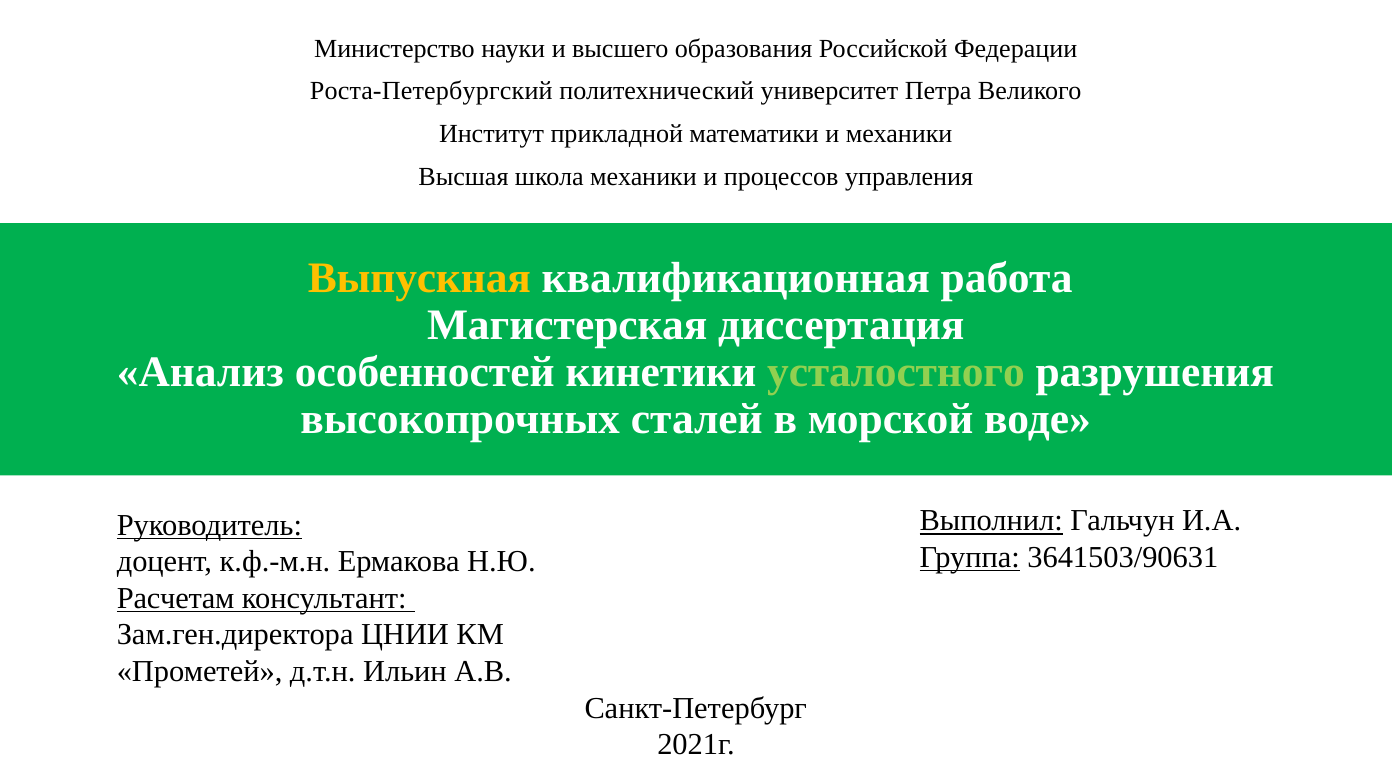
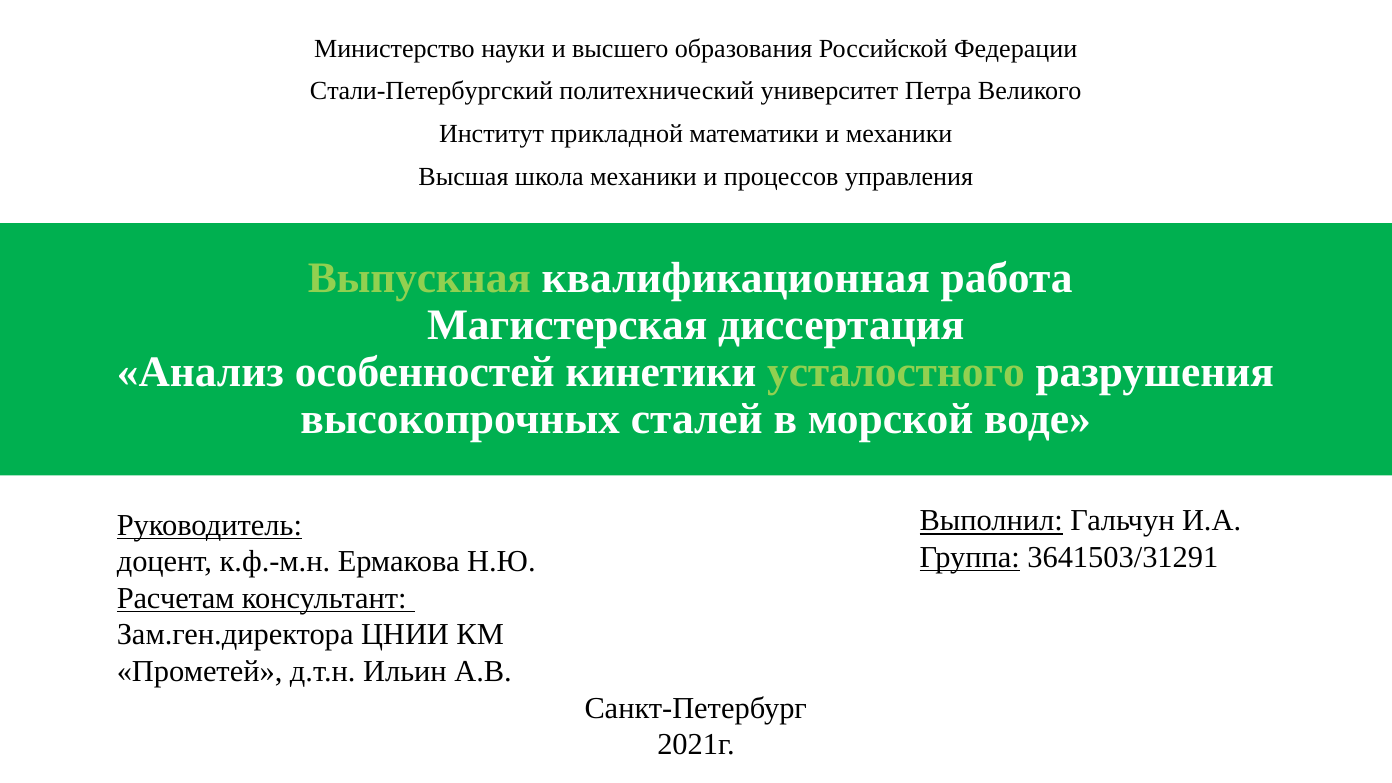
Роста-Петербургский: Роста-Петербургский -> Стали-Петербургский (431, 91)
Выпускная colour: yellow -> light green (419, 278)
3641503/90631: 3641503/90631 -> 3641503/31291 (1123, 557)
